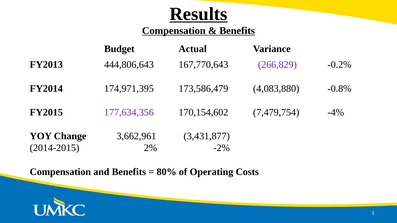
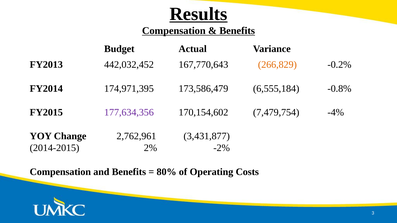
444,806,643: 444,806,643 -> 442,032,452 (129, 65)
266,829 colour: purple -> orange (277, 65)
4,083,880: 4,083,880 -> 6,555,184 (276, 89)
3,662,961: 3,662,961 -> 2,762,961 (136, 136)
